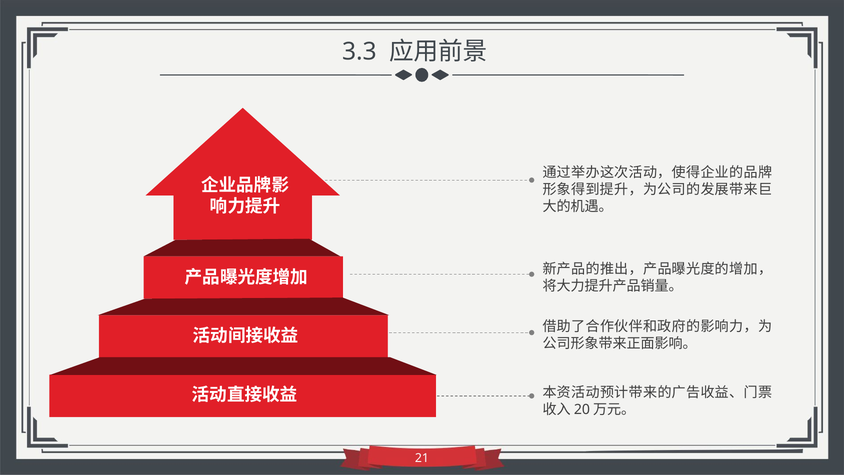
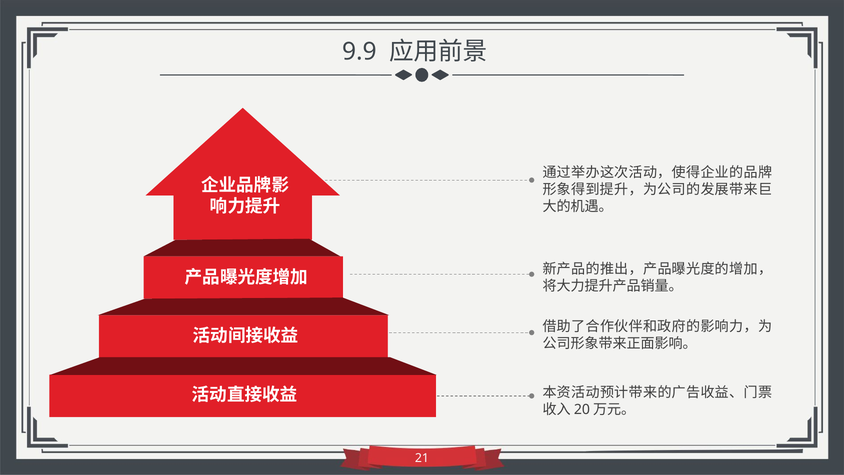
3.3: 3.3 -> 9.9 (360, 52)
